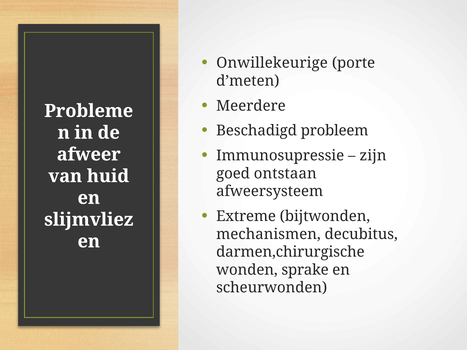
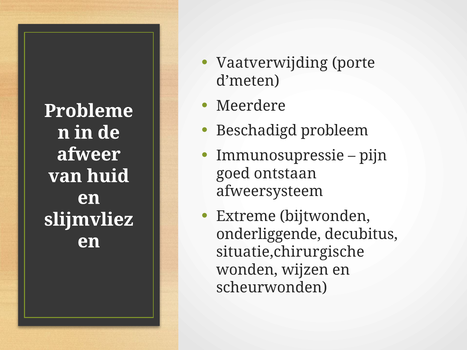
Onwillekeurige: Onwillekeurige -> Vaatverwijding (272, 63)
zijn: zijn -> pijn (373, 156)
mechanismen: mechanismen -> onderliggende (269, 234)
darmen,chirurgische: darmen,chirurgische -> situatie,chirurgische (290, 252)
sprake: sprake -> wijzen (305, 270)
